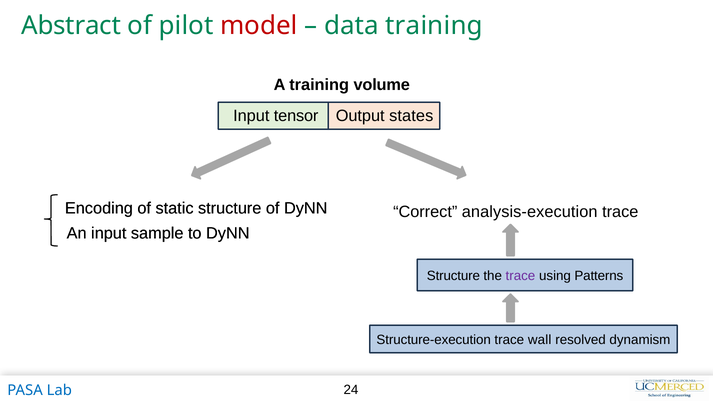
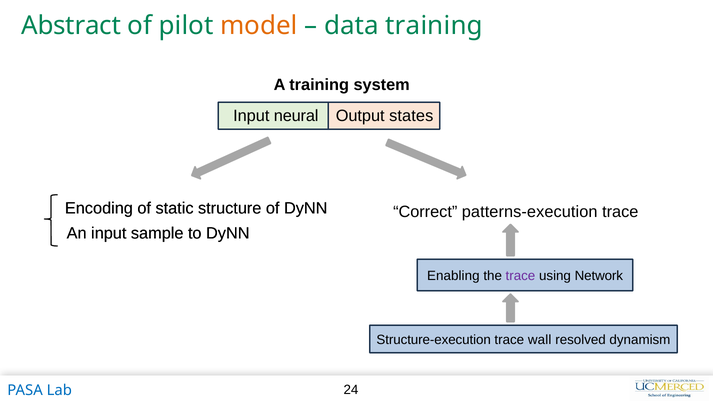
model colour: red -> orange (259, 26)
volume: volume -> system (382, 85)
tensor: tensor -> neural (296, 116)
analysis-execution: analysis-execution -> patterns-execution (530, 212)
Structure: Structure -> Enabling (453, 276)
Patterns: Patterns -> Network (599, 276)
